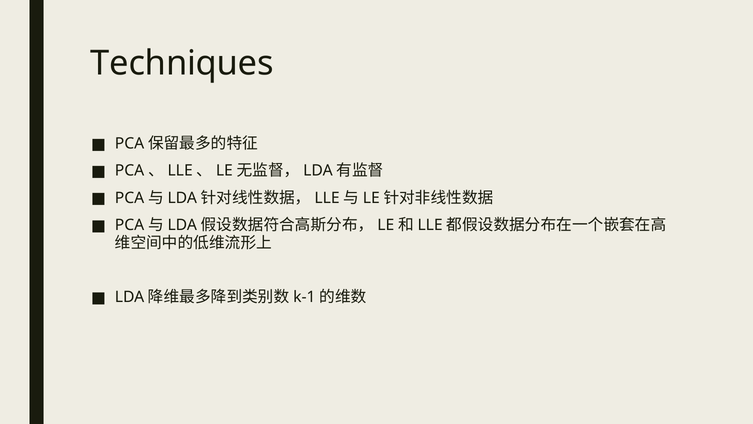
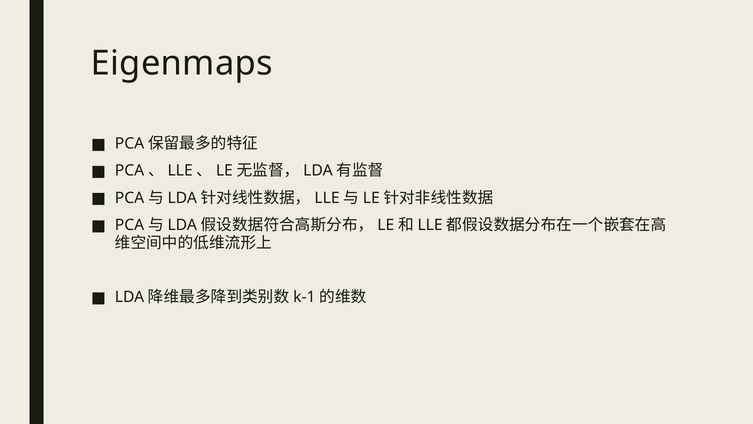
Techniques: Techniques -> Eigenmaps (182, 63)
